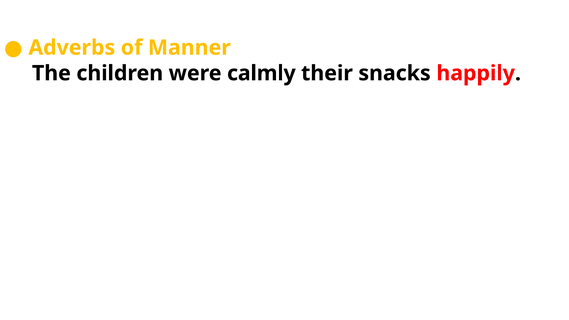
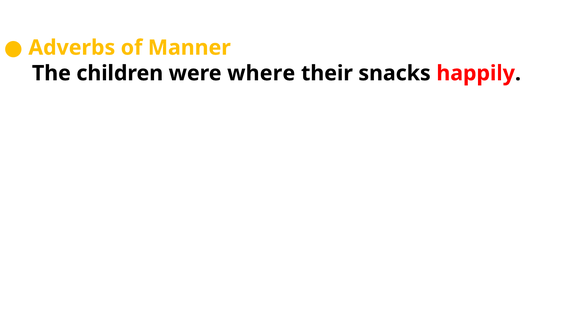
calmly: calmly -> where (261, 73)
